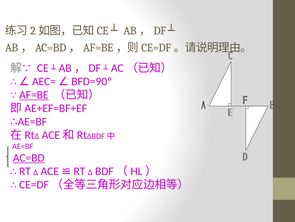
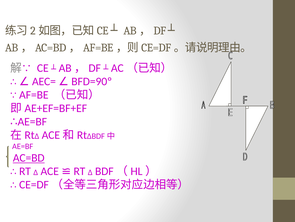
AF=BE underline: present -> none (34, 95)
